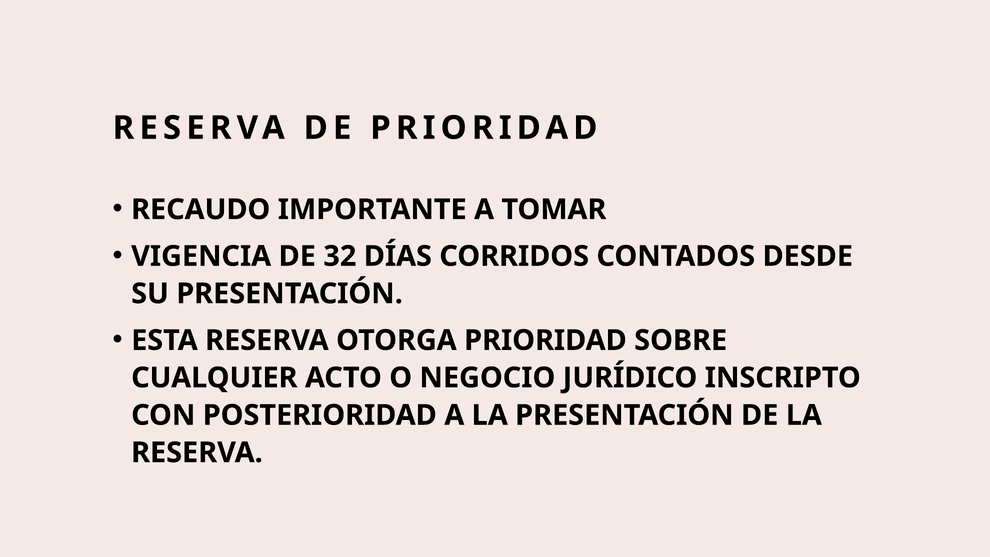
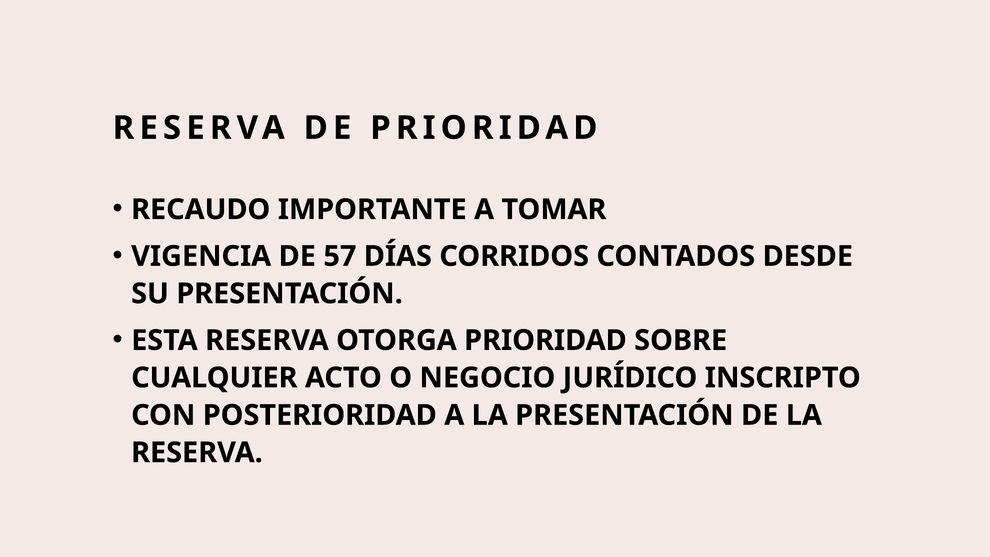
32: 32 -> 57 (340, 256)
